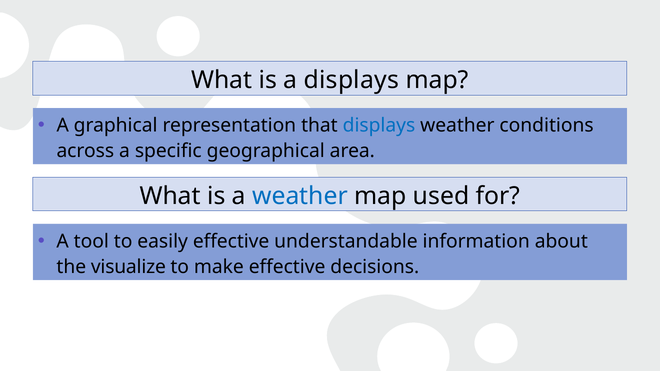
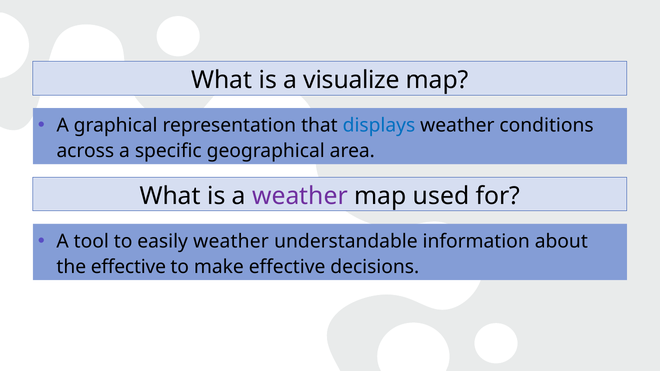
a displays: displays -> visualize (352, 80)
weather colour: blue -> purple (300, 196)
easily effective: effective -> weather (231, 242)
the visualize: visualize -> effective (128, 267)
